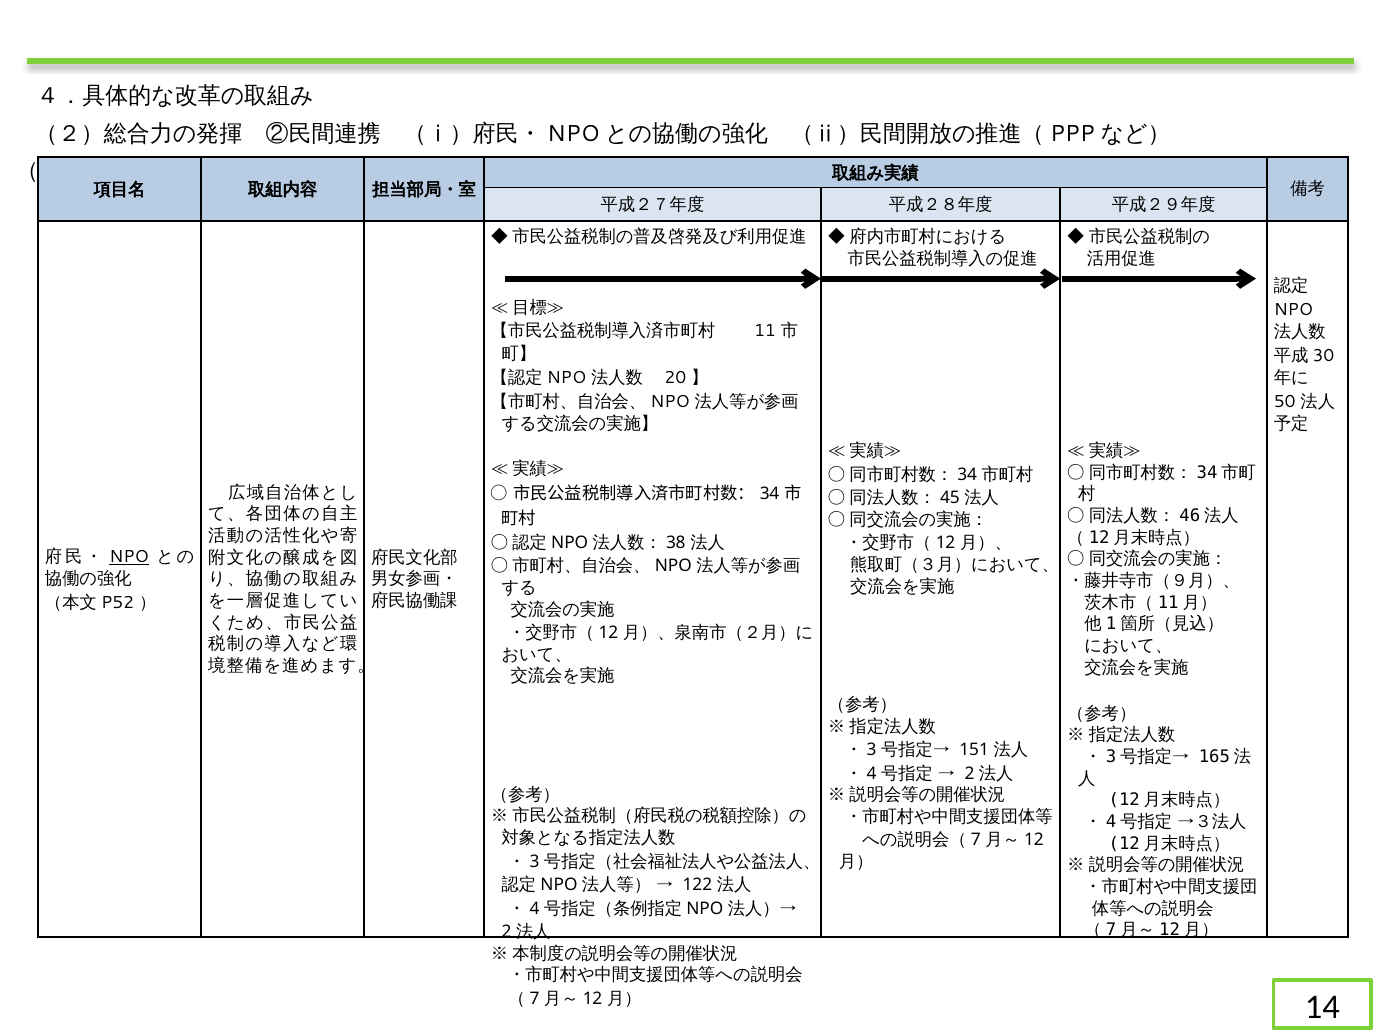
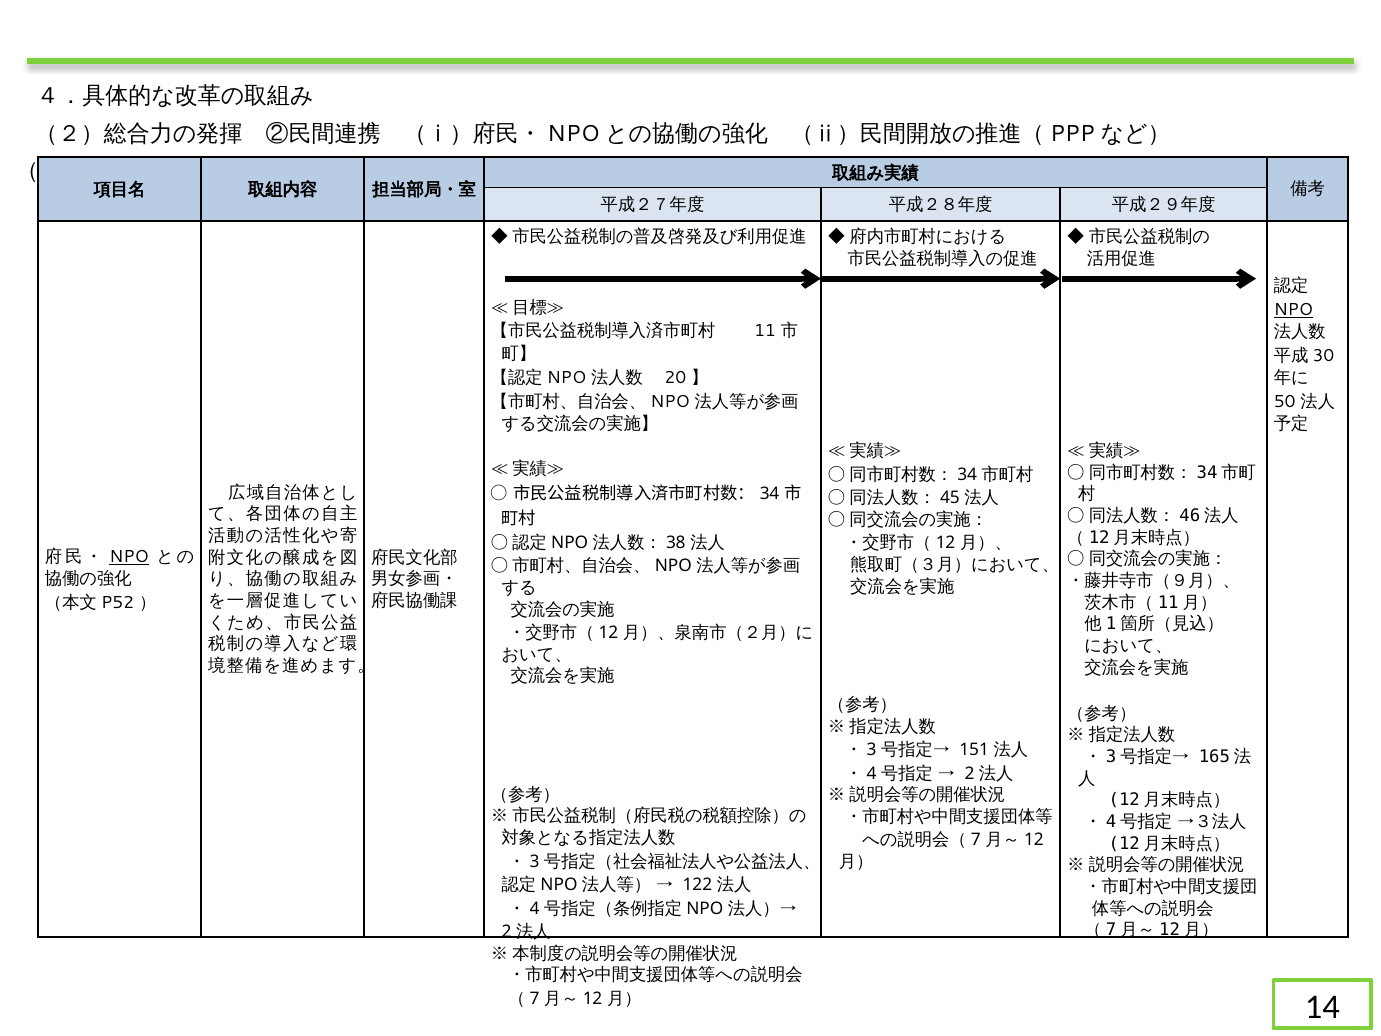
NPO underline: none -> present (1293, 310)
